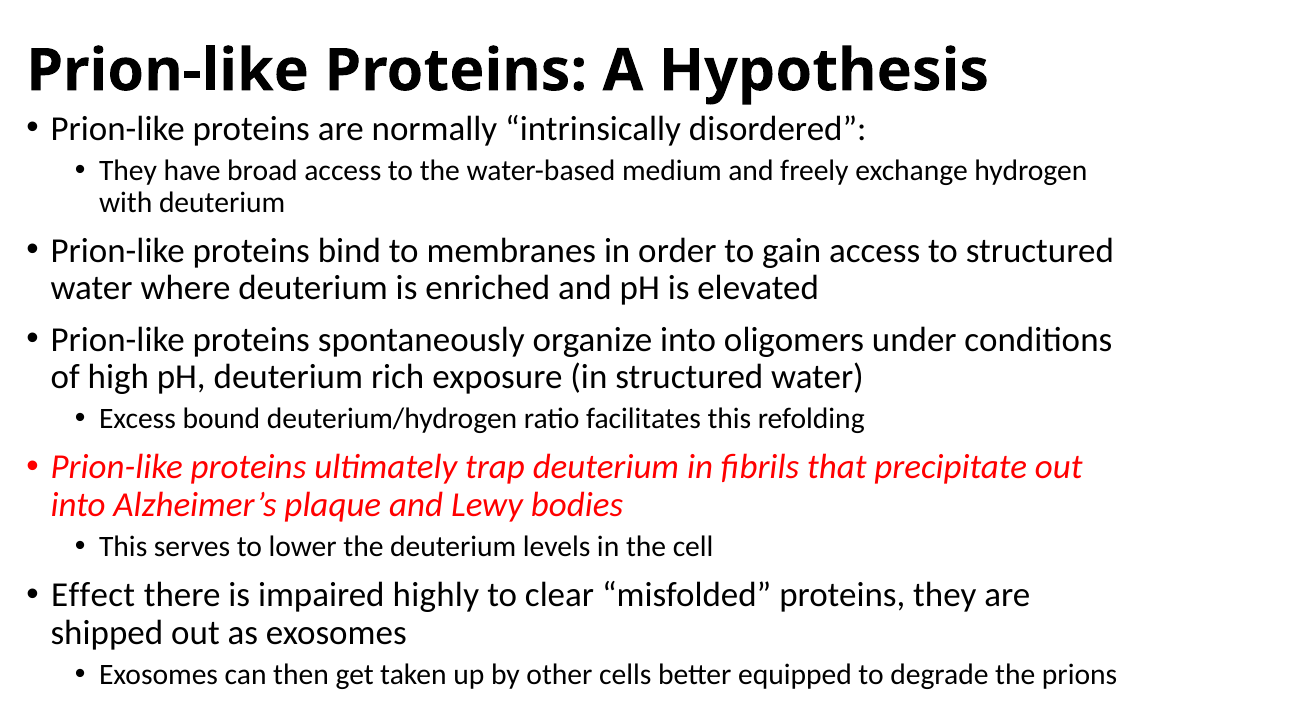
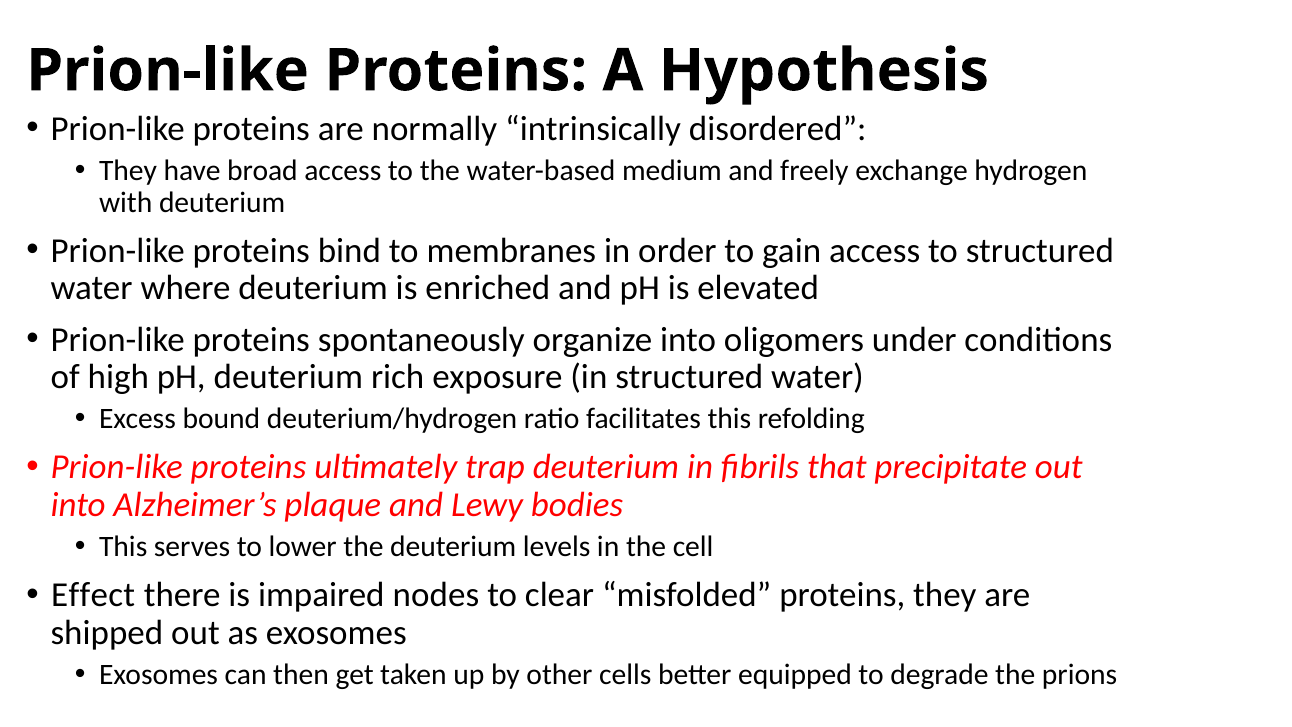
highly: highly -> nodes (436, 595)
